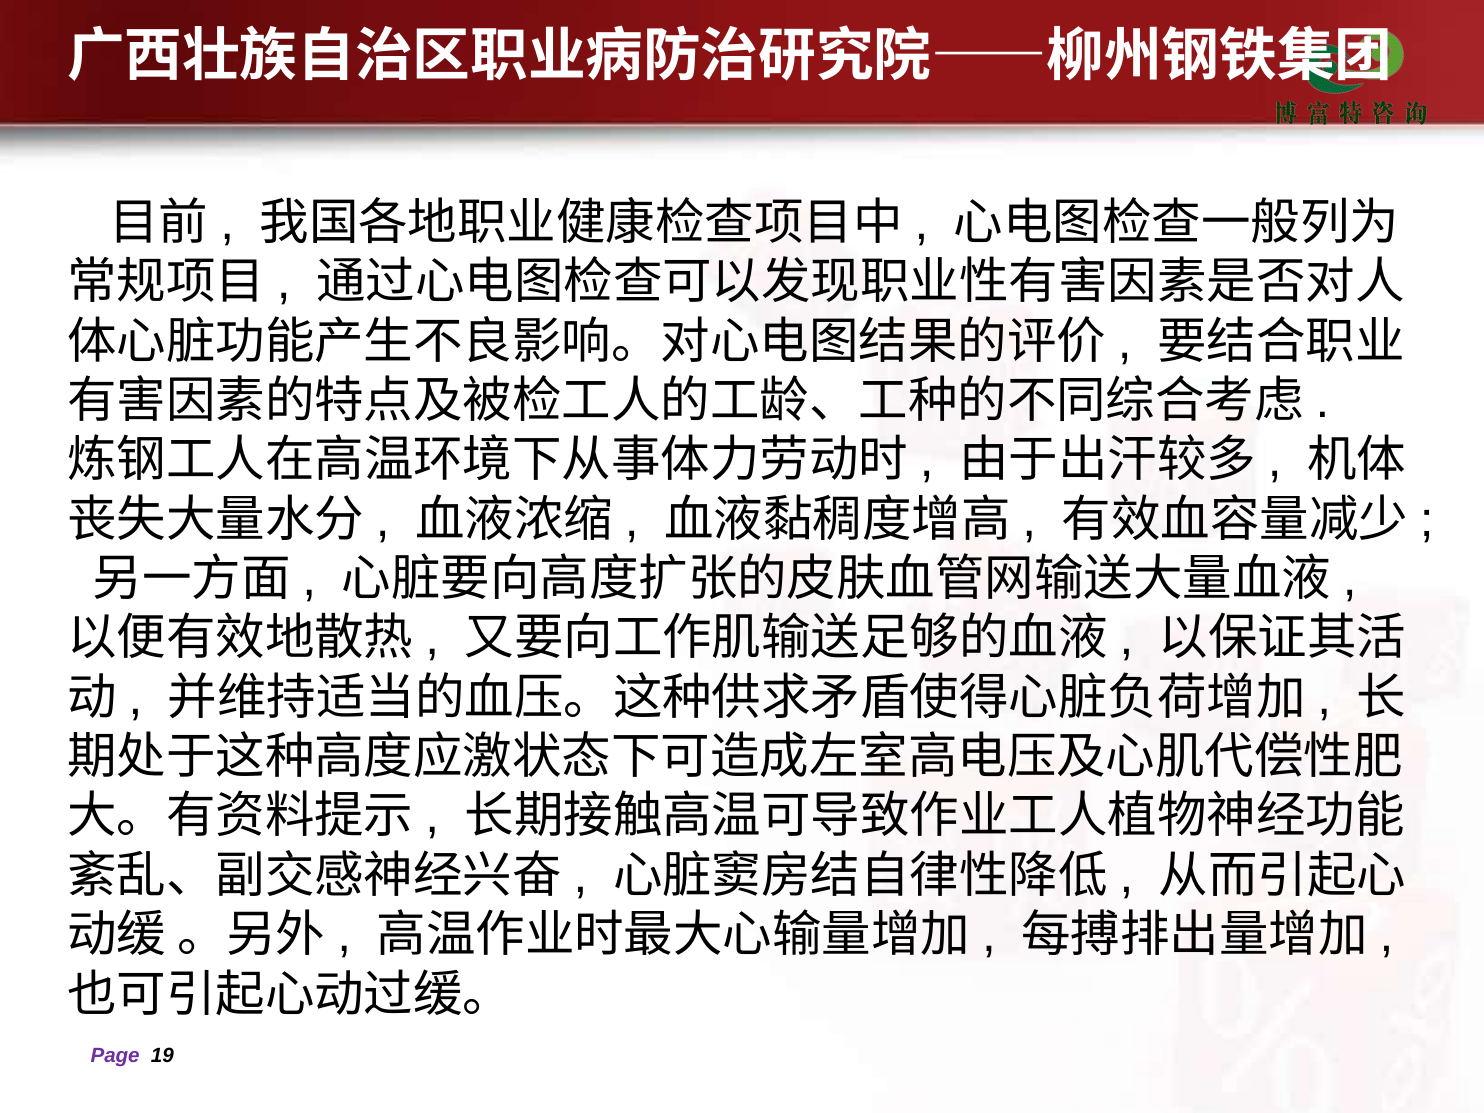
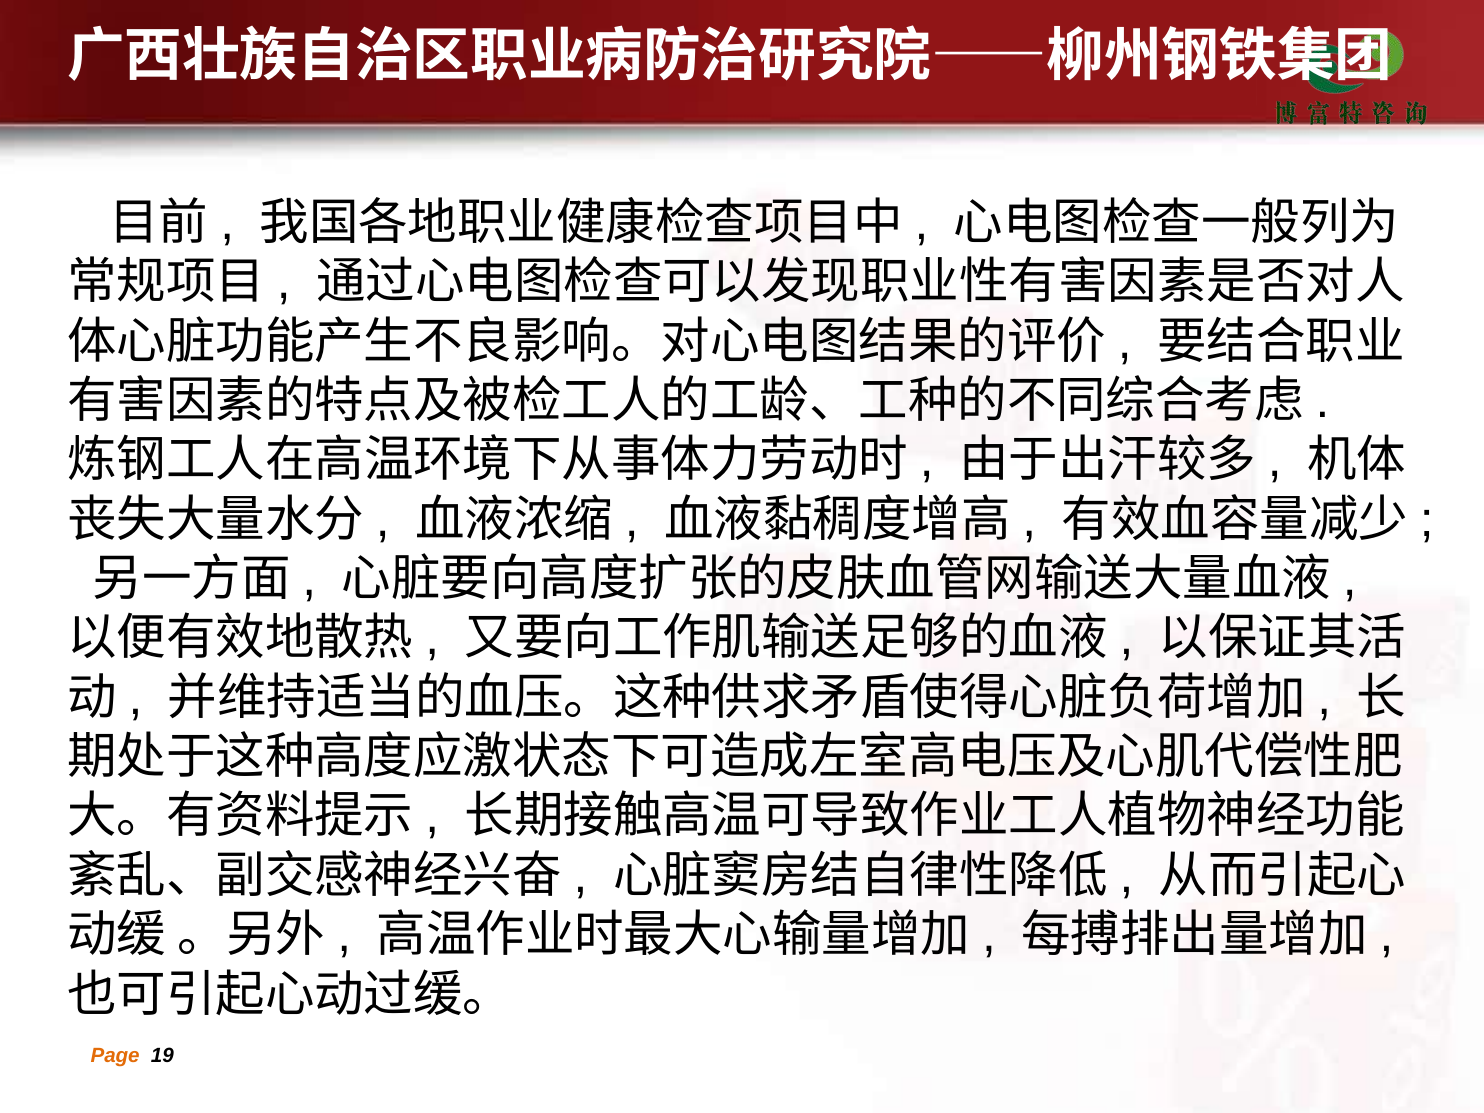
Page colour: purple -> orange (115, 1056)
